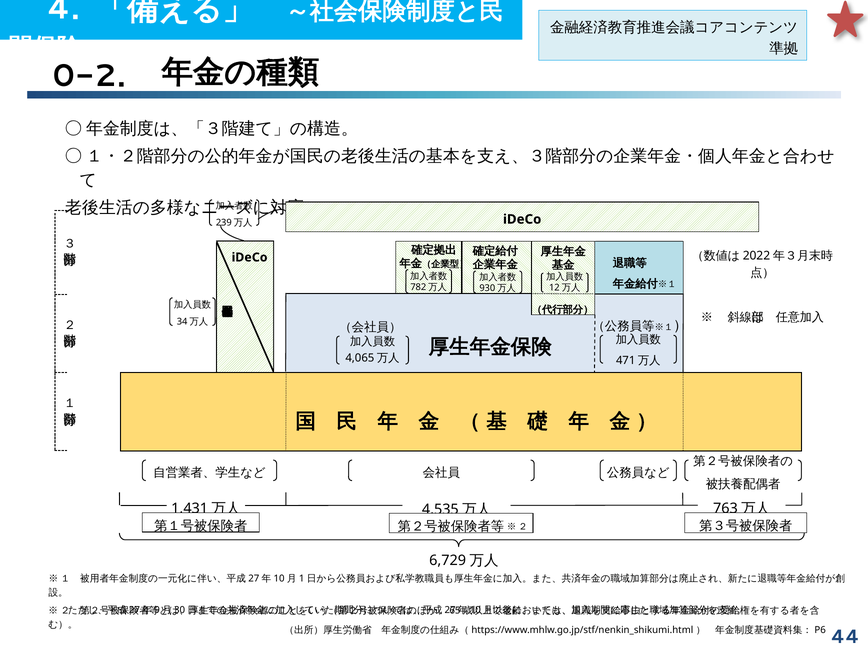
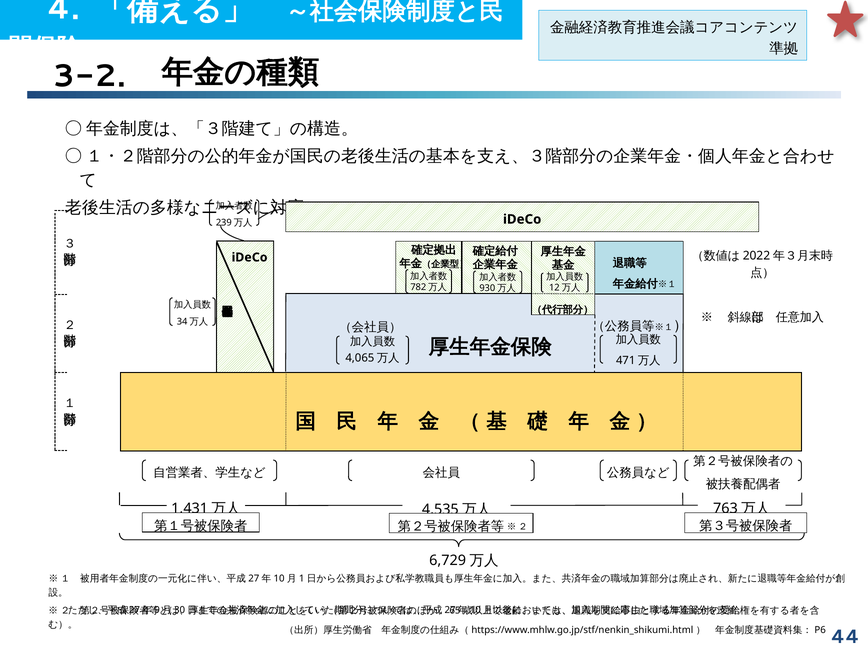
0-2: 0-2 -> 3-2 (89, 76)
